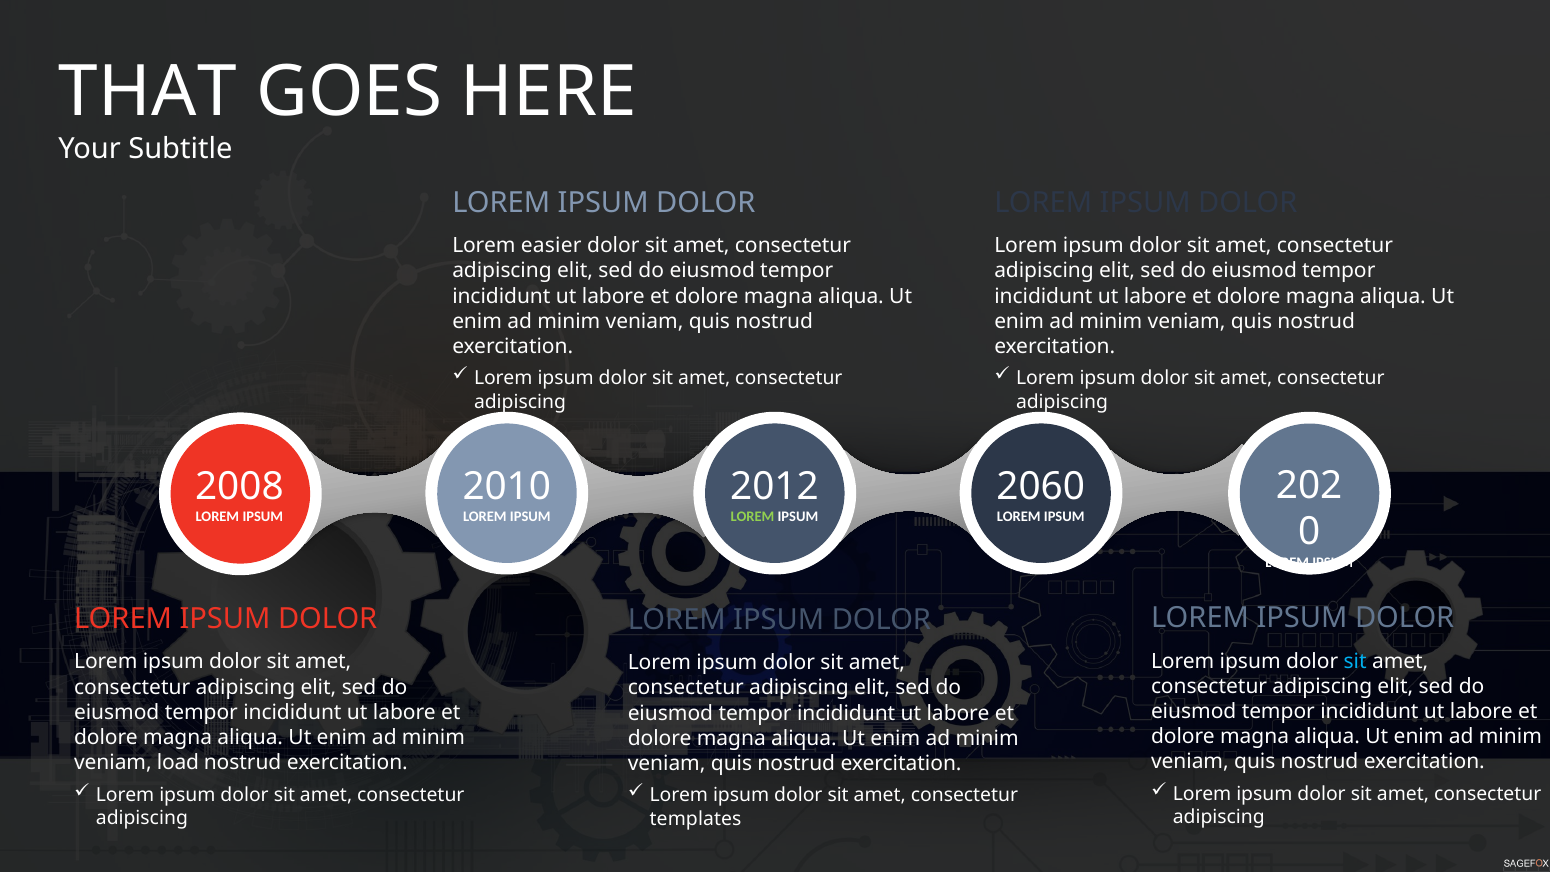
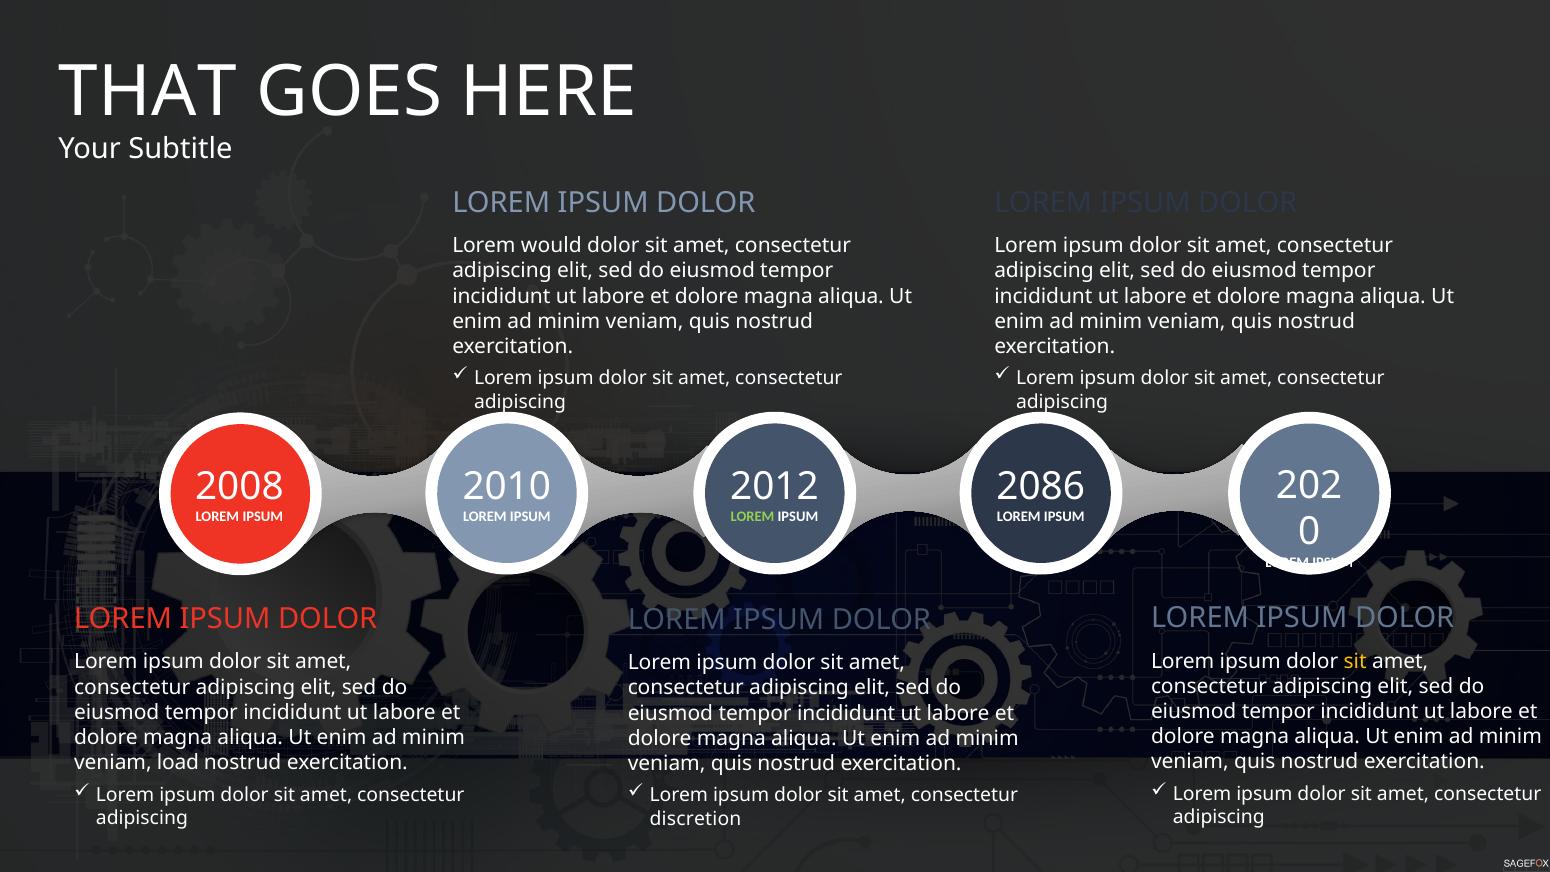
easier: easier -> would (551, 246)
2060: 2060 -> 2086 (1041, 486)
sit colour: light blue -> yellow (1355, 661)
templates: templates -> discretion (696, 819)
